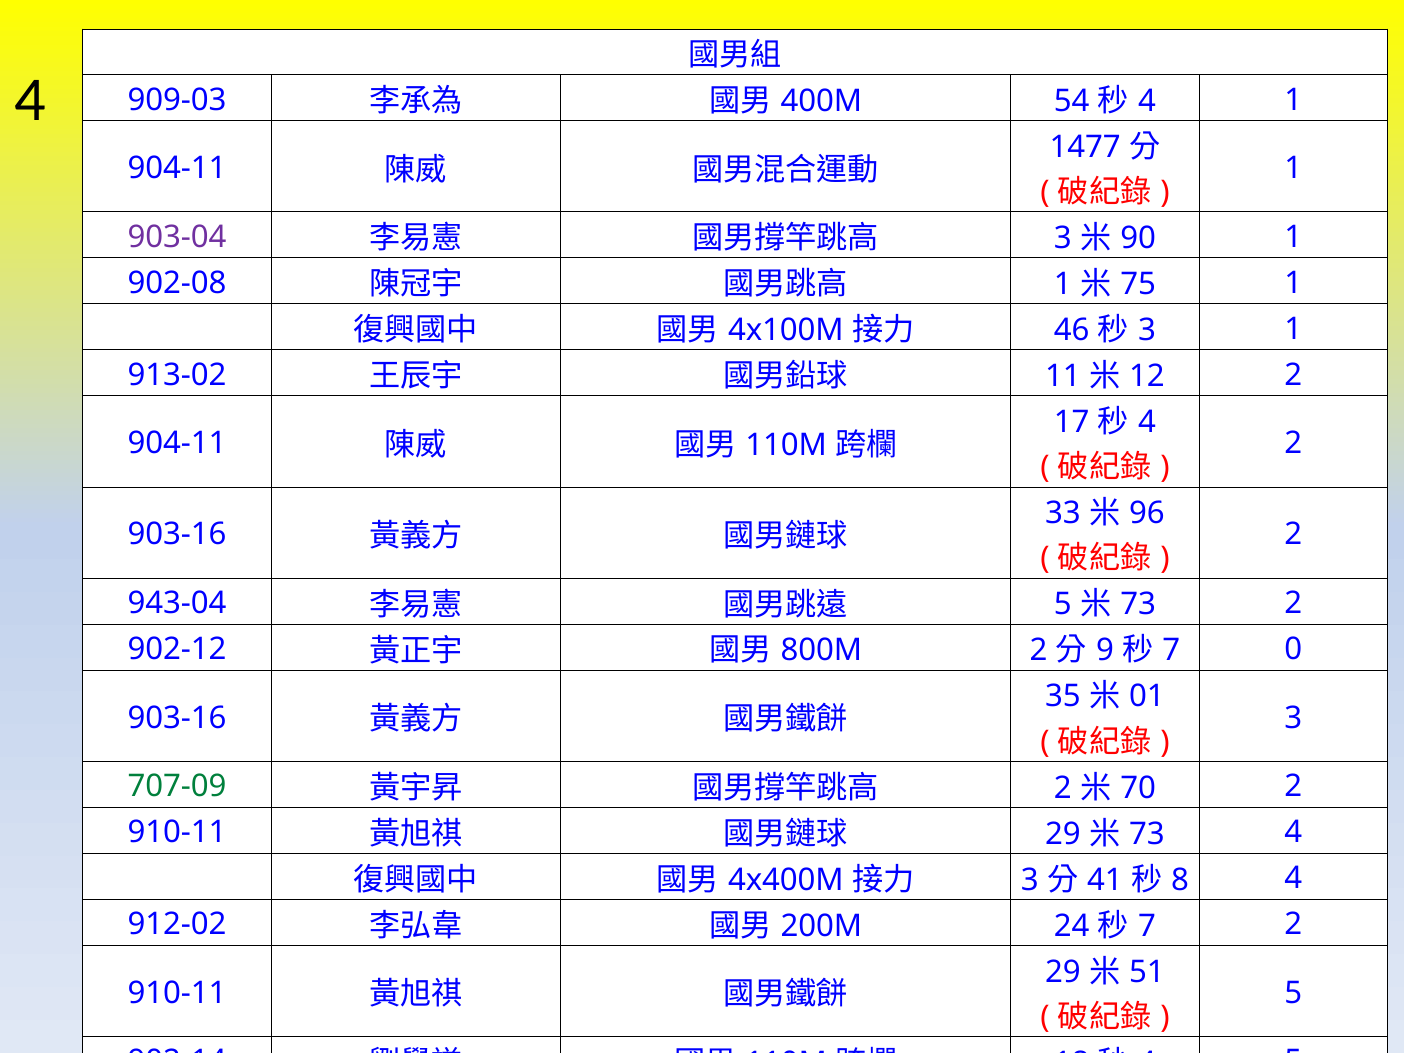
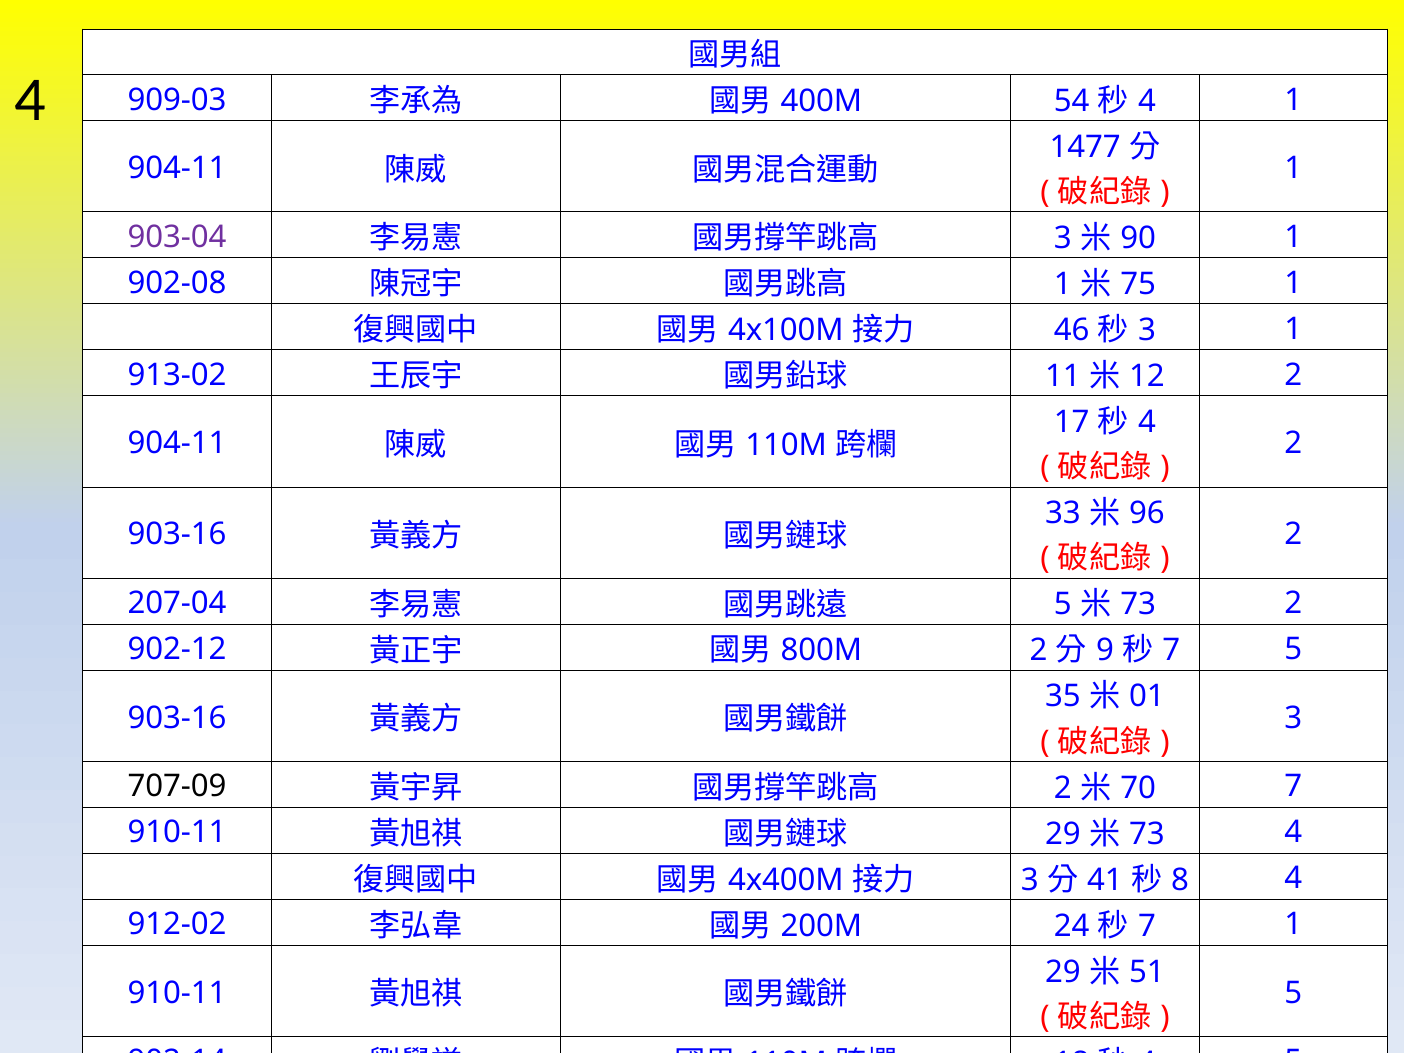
943-04: 943-04 -> 207-04 (177, 603)
0: 0 -> 5 (1293, 649)
707-09 colour: green -> black (177, 786)
2: 2 -> 7 (1293, 786)
2: 2 -> 1 (1293, 924)
